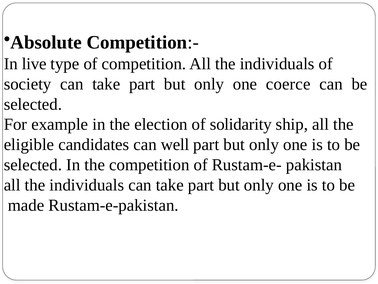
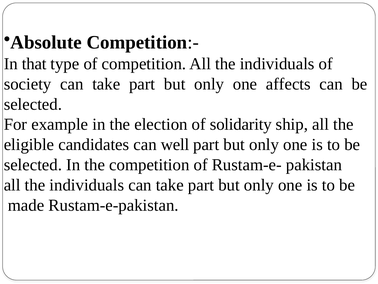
live: live -> that (34, 64)
coerce: coerce -> affects (288, 84)
